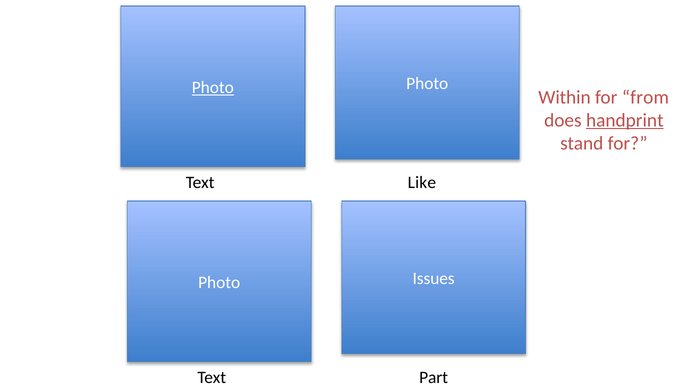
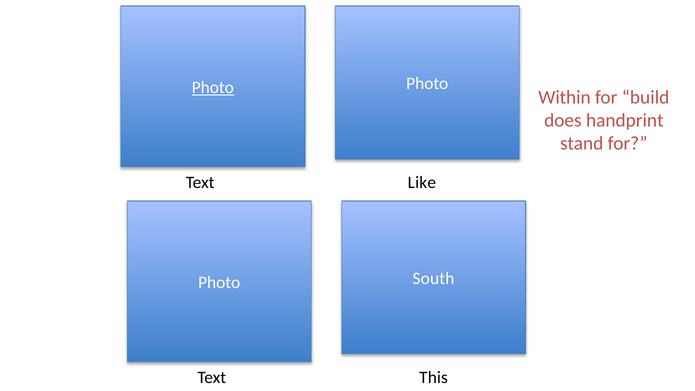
from: from -> build (646, 97)
handprint underline: present -> none (625, 120)
Issues: Issues -> South (433, 279)
Part: Part -> This (434, 378)
